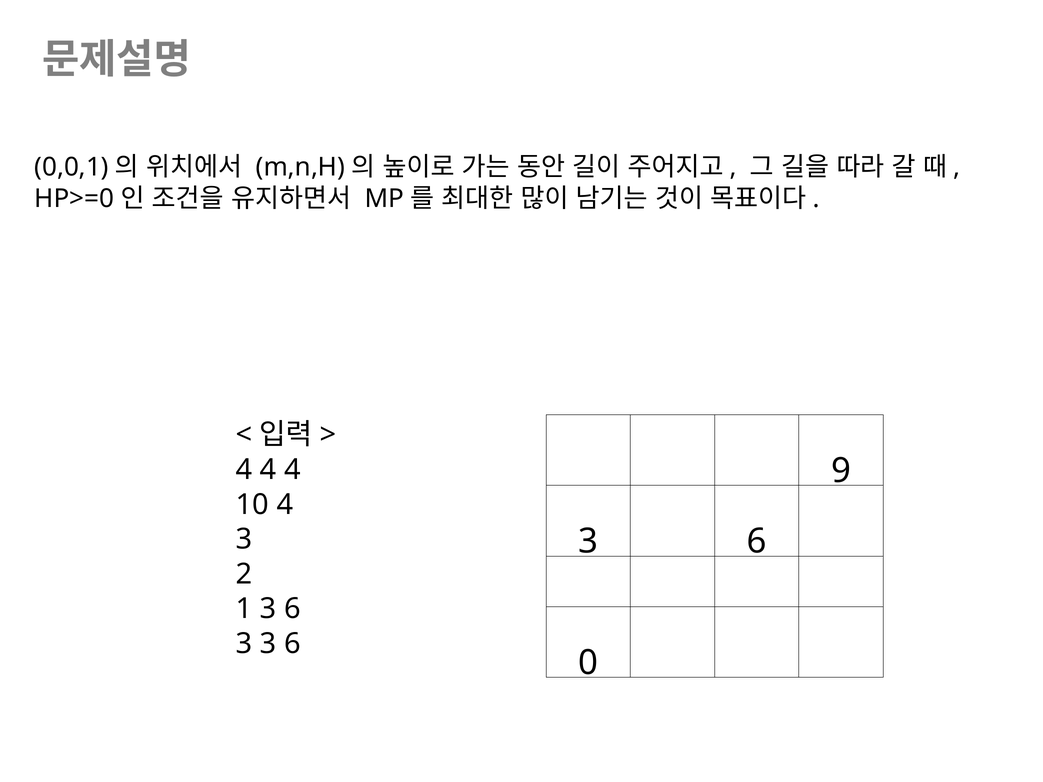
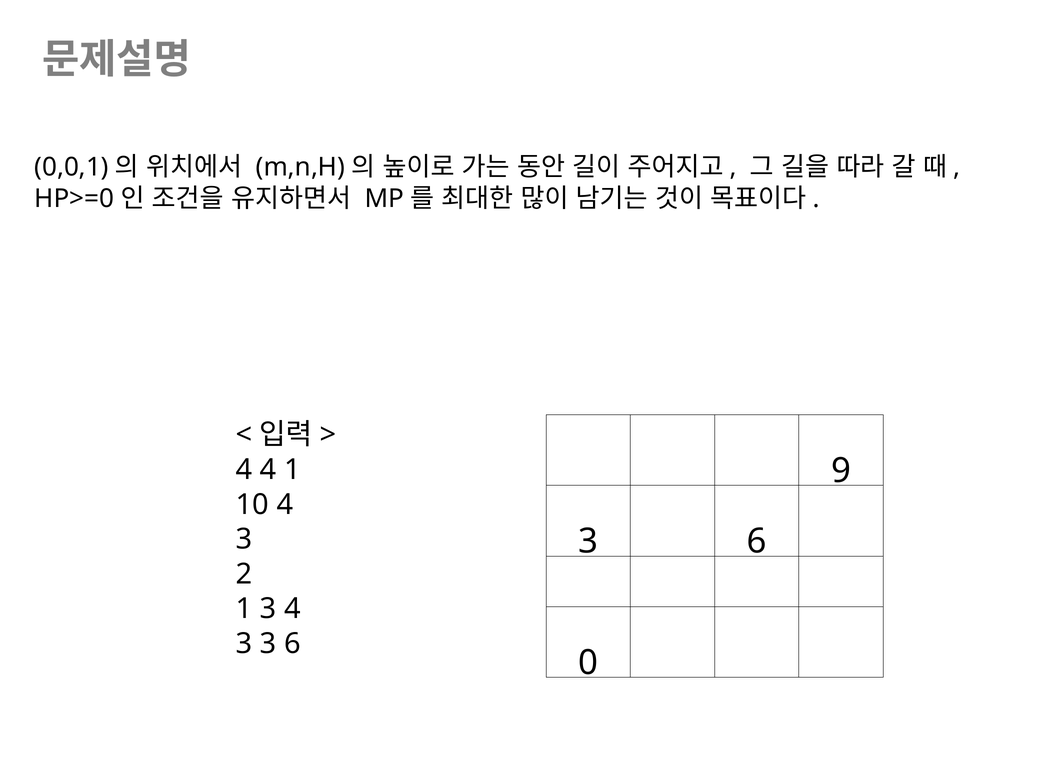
4 4 4: 4 -> 1 (292, 470)
1 3 6: 6 -> 4 (292, 609)
